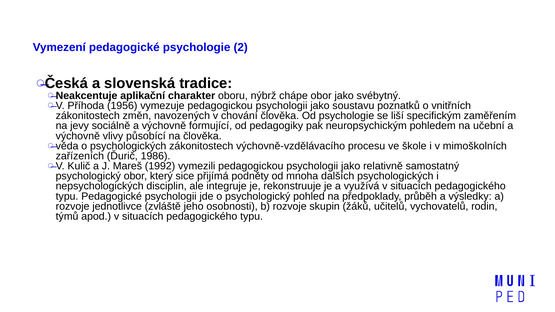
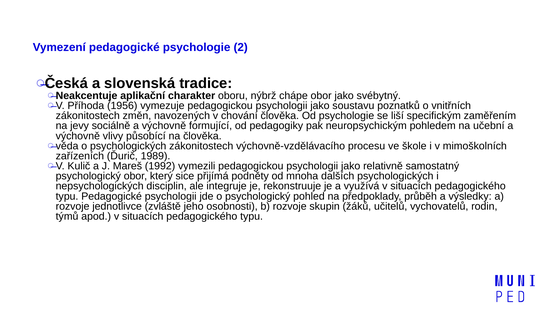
1986: 1986 -> 1989 (156, 156)
